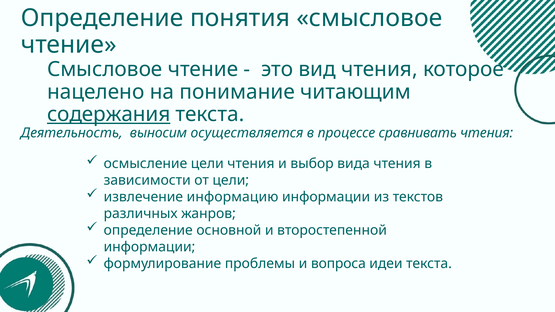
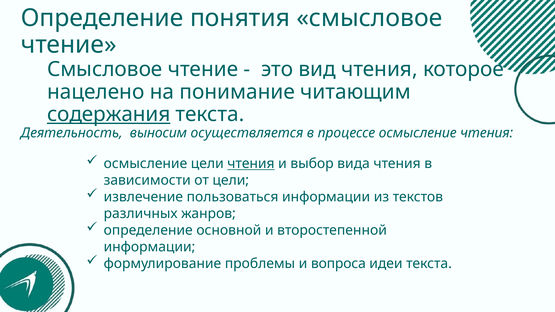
процессе сравнивать: сравнивать -> осмысление (418, 133)
чтения underline: none -> present (251, 164)
информацию: информацию -> пользоваться (233, 197)
